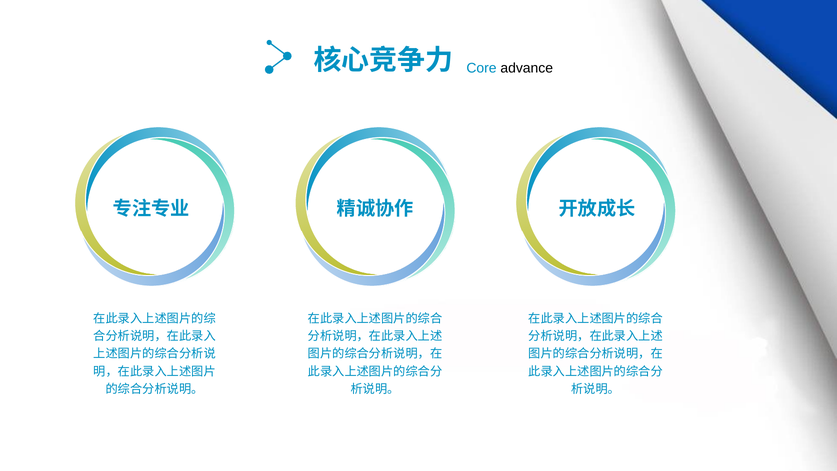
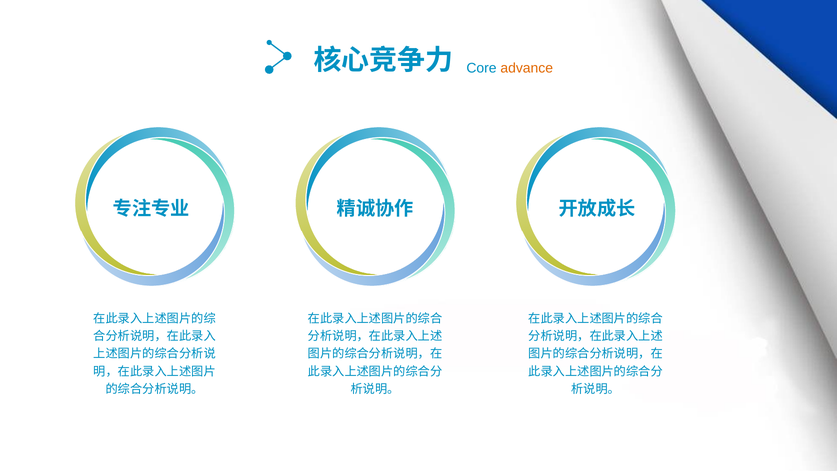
advance colour: black -> orange (527, 68)
